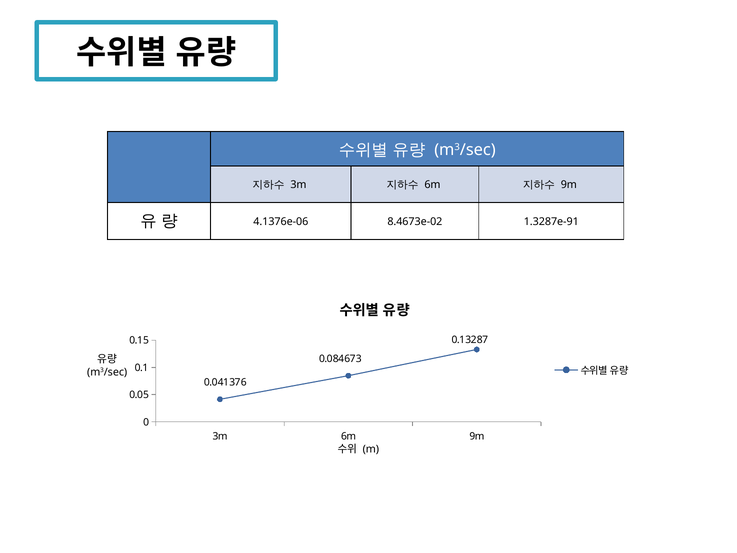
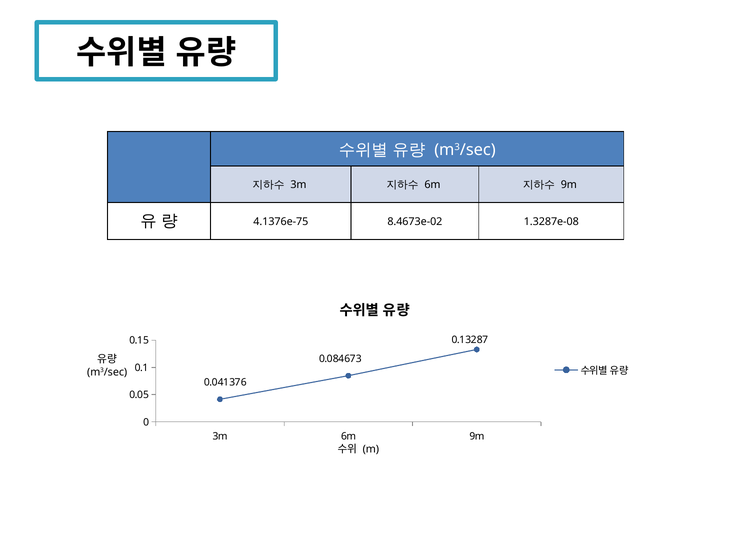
4.1376e-06: 4.1376e-06 -> 4.1376e-75 (281, 222)
1.3287e-91: 1.3287e-91 -> 1.3287e-08 (551, 222)
